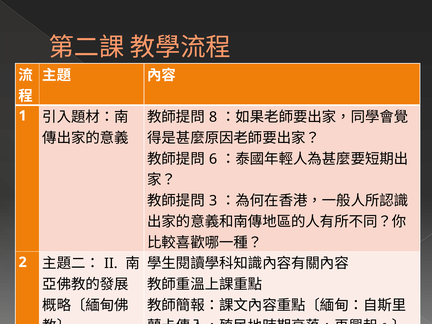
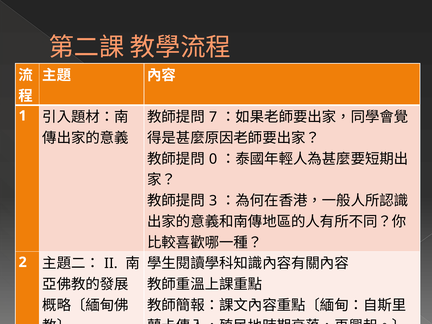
8: 8 -> 7 (213, 117)
6: 6 -> 0 (213, 159)
